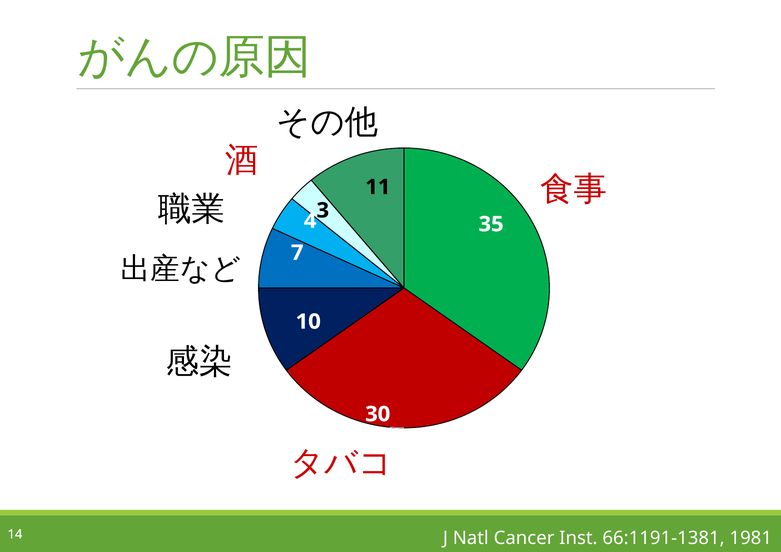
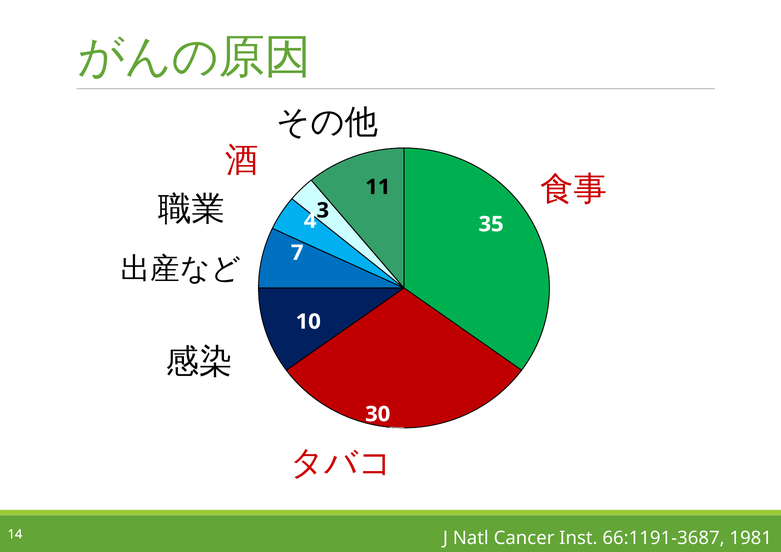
66:1191-1381: 66:1191-1381 -> 66:1191-3687 (664, 538)
